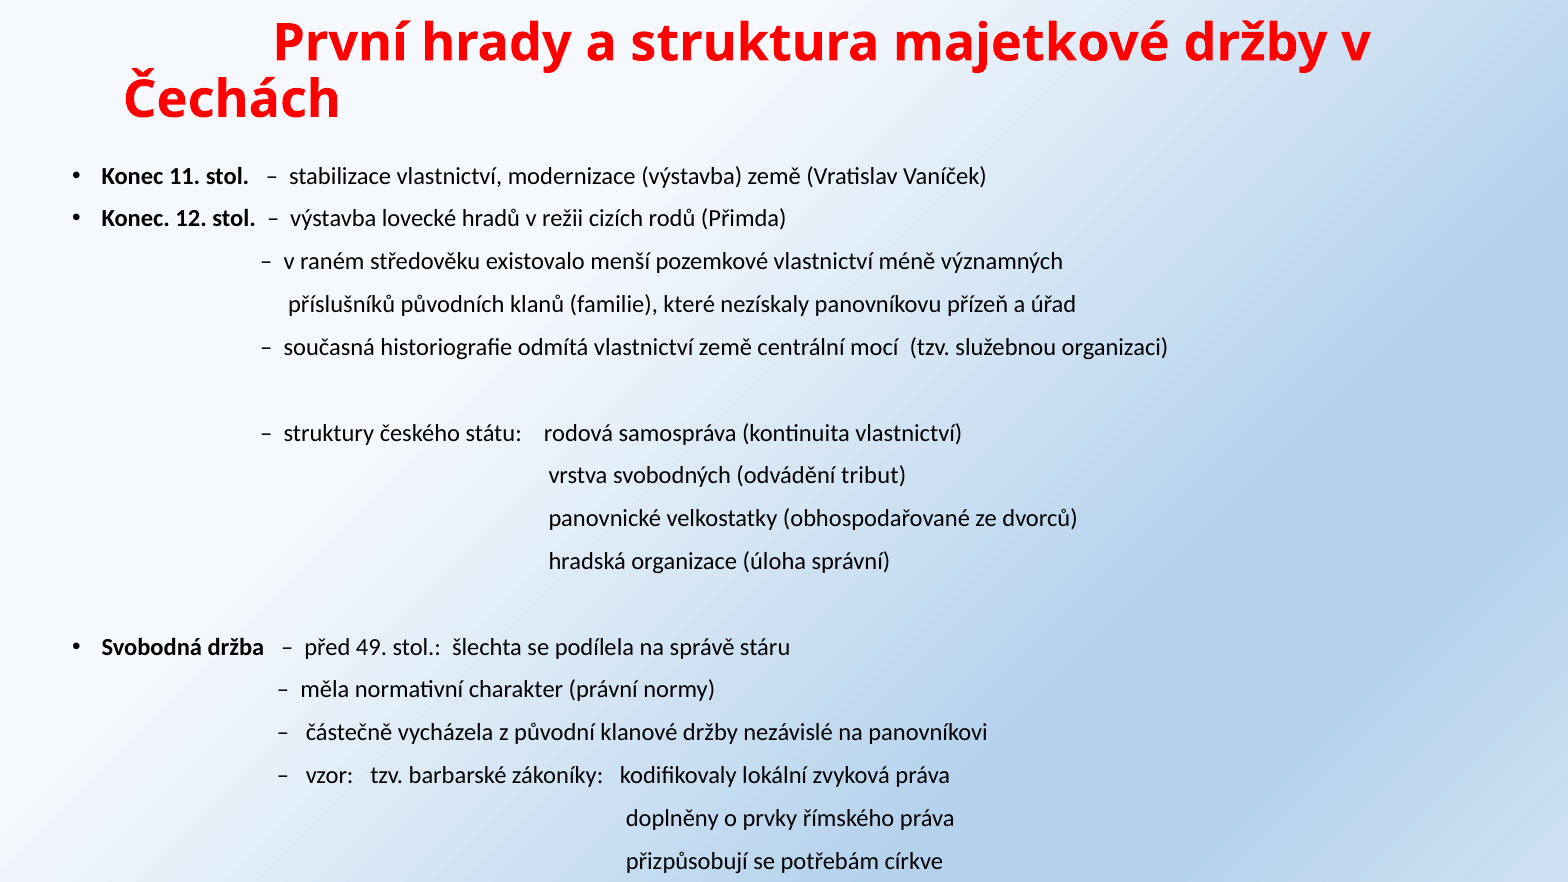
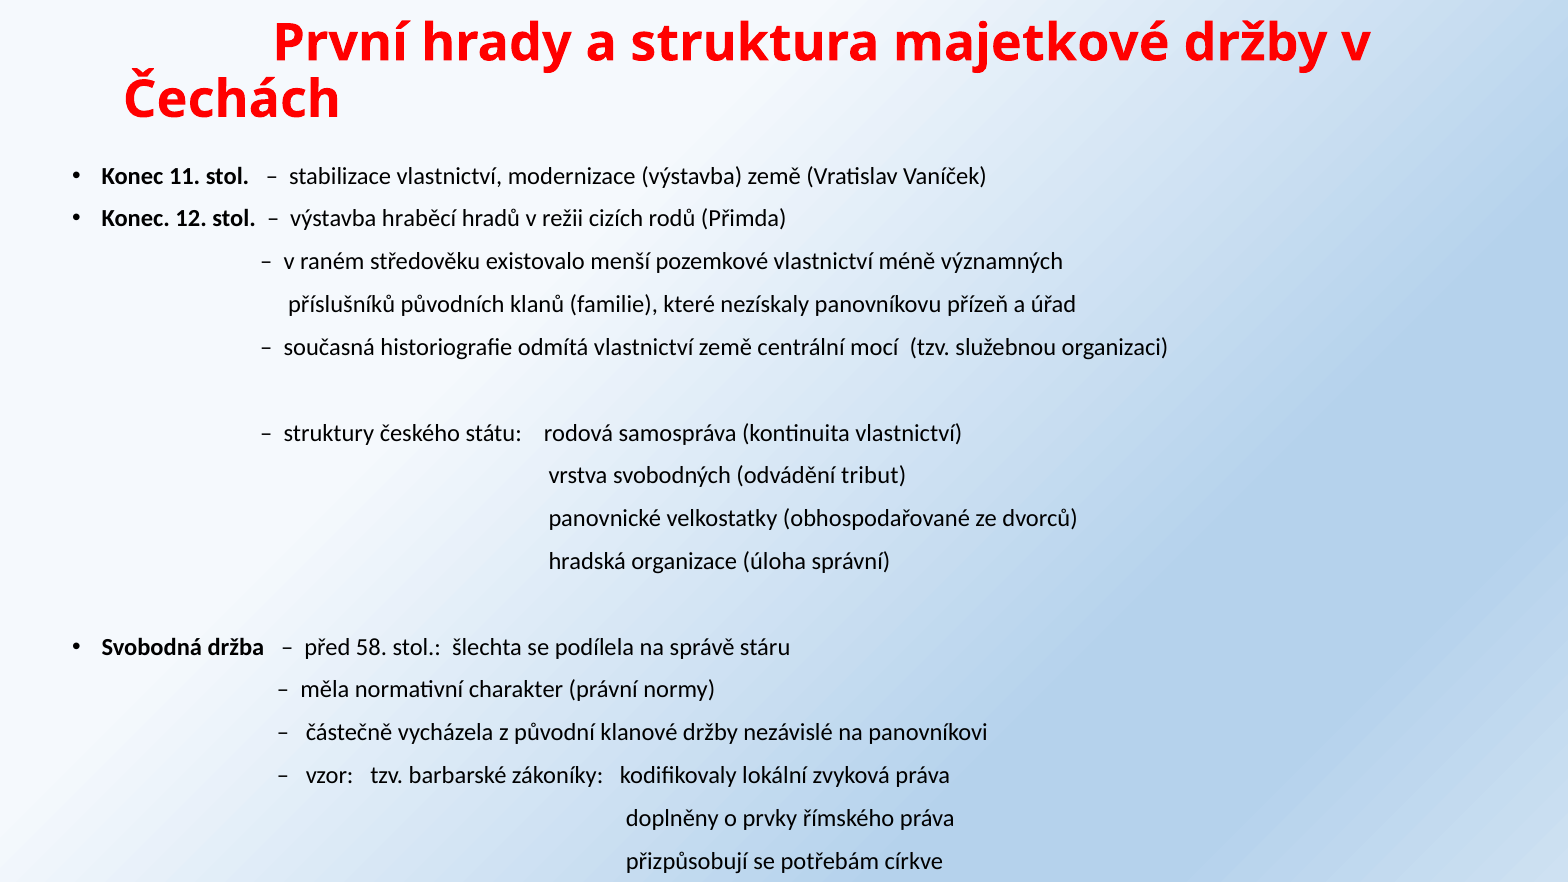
lovecké: lovecké -> hraběcí (419, 219)
49: 49 -> 58 (371, 647)
